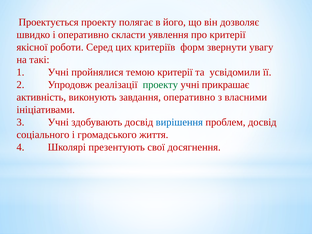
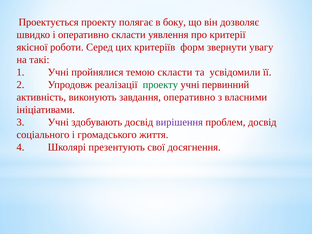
його: його -> боку (174, 22)
темою критерії: критерії -> скласти (175, 72)
прикрашає: прикрашає -> первинний (226, 85)
вирішення colour: blue -> purple (179, 122)
